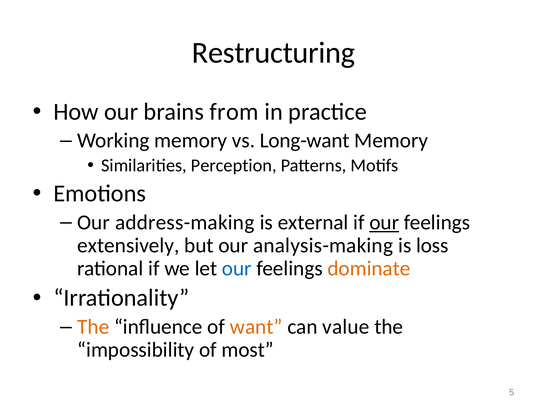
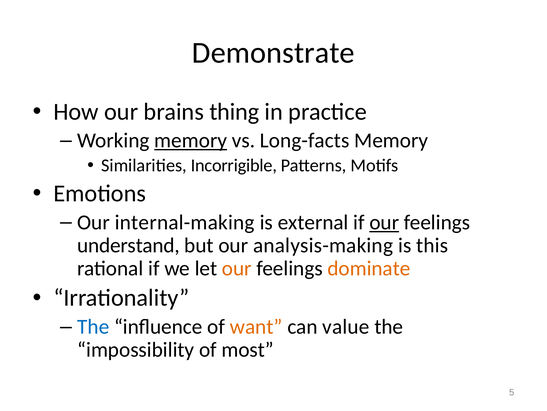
Restructuring: Restructuring -> Demonstrate (273, 53)
from: from -> thing (234, 111)
memory underline: none -> present (191, 140)
Long-want: Long-want -> Long-facts (305, 140)
Perception: Perception -> Incorrigible (234, 165)
address-making: address-making -> internal-making (185, 222)
extensively: extensively -> understand (128, 245)
loss: loss -> this (432, 245)
our colour: blue -> orange (237, 268)
The colour: orange -> blue (93, 326)
